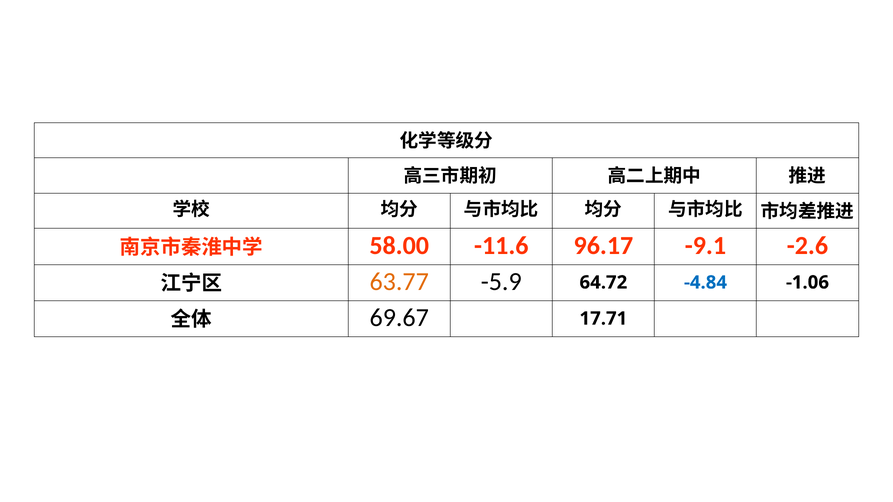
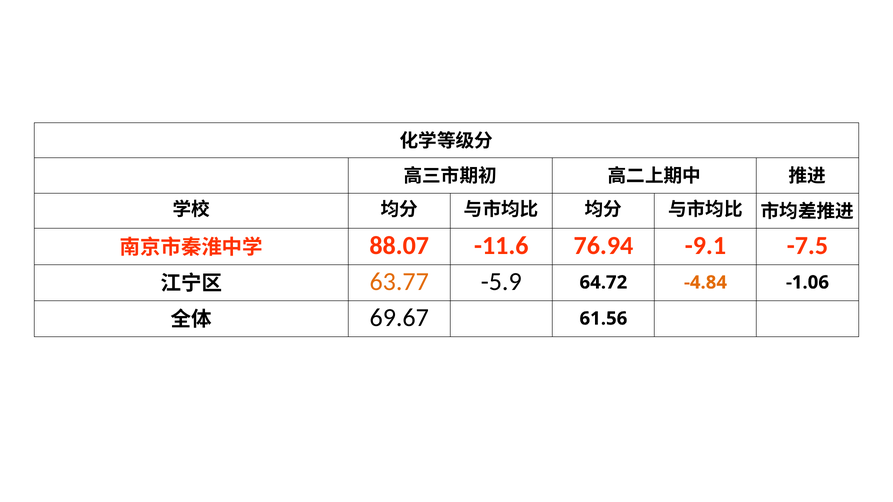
58.00: 58.00 -> 88.07 (399, 246)
96.17: 96.17 -> 76.94 (603, 246)
-2.6: -2.6 -> -7.5 (807, 246)
-4.84 colour: blue -> orange (705, 283)
17.71: 17.71 -> 61.56 (603, 319)
